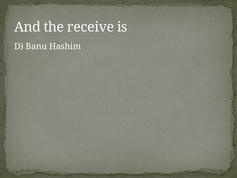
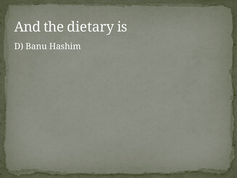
receive: receive -> dietary (91, 27)
